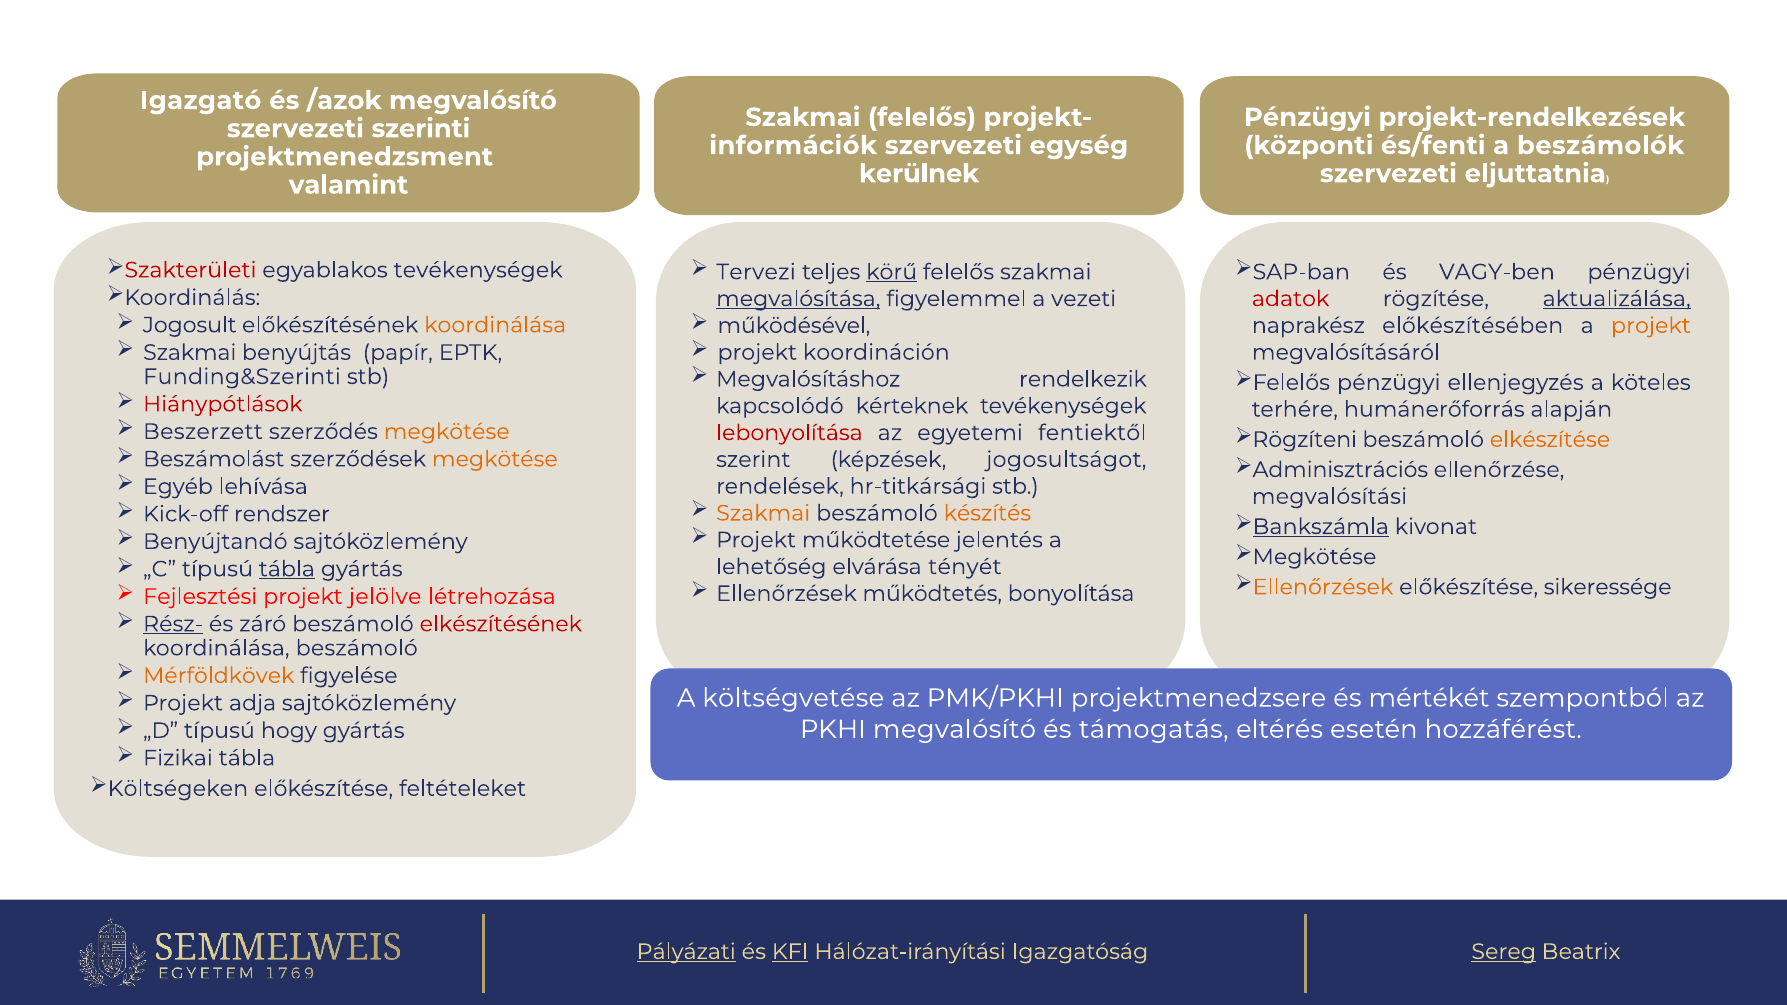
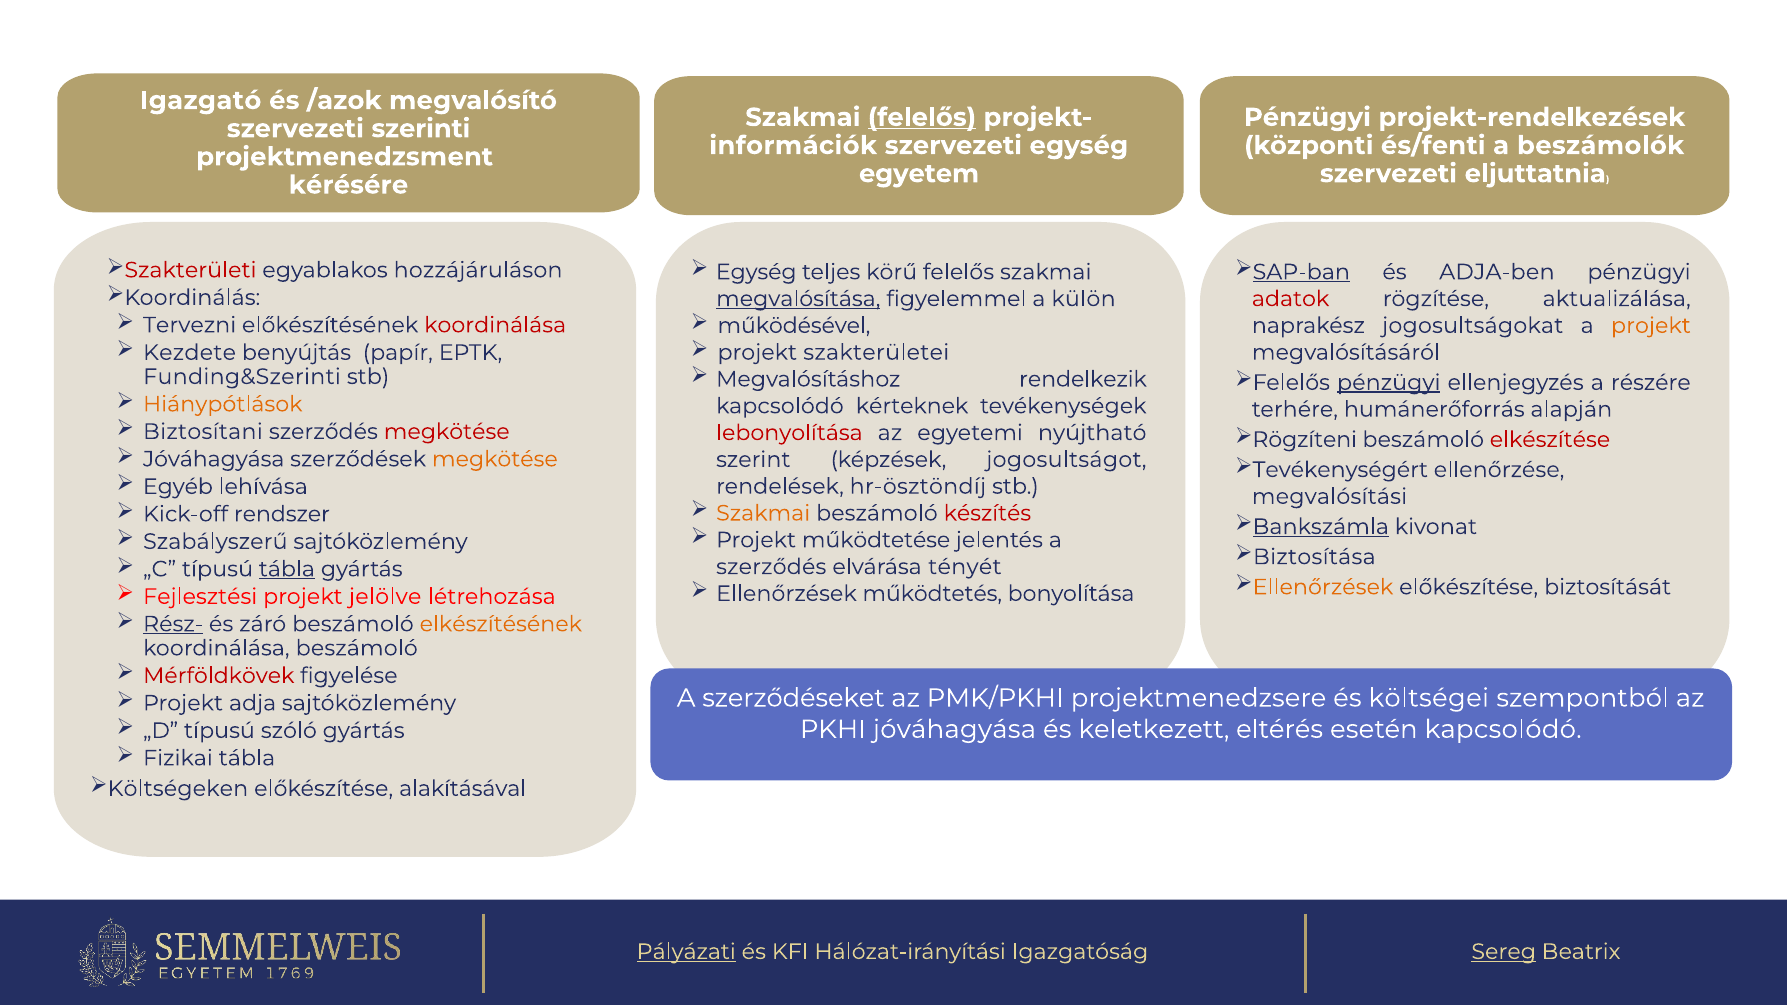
felelős underline: none -> present (922, 117)
kerülnek: kerülnek -> egyetem (919, 174)
valamint: valamint -> kérésére (349, 185)
egyablakos tevékenységek: tevékenységek -> hozzájáruláson (478, 270)
Tervezi: Tervezi -> Egység (756, 272)
körű underline: present -> none (892, 272)
SAP-ban underline: none -> present (1301, 272)
VAGY-ben: VAGY-ben -> ADJA-ben (1497, 272)
vezeti: vezeti -> külön (1083, 299)
aktualizálása underline: present -> none (1617, 299)
Jogosult: Jogosult -> Tervezni (190, 325)
koordinálása colour: orange -> red (495, 325)
előkészítésében: előkészítésében -> jogosultságokat (1473, 326)
koordináción: koordináción -> szakterületei (876, 352)
Szakmai: Szakmai -> Kezdete (190, 353)
pénzügyi underline: none -> present (1389, 383)
köteles: köteles -> részére (1651, 383)
Hiánypótlások colour: red -> orange (223, 404)
Beszerzett: Beszerzett -> Biztosítani (203, 432)
megkötése colour: orange -> red (447, 432)
fentiektől: fentiektől -> nyújtható (1092, 433)
elkészítése colour: orange -> red (1550, 440)
Beszámolást: Beszámolást -> Jóváhagyása (214, 459)
Adminisztrációs: Adminisztrációs -> Tevékenységért (1340, 470)
hr-titkársági: hr-titkársági -> hr-ösztöndíj (918, 486)
készítés colour: orange -> red (987, 513)
Benyújtandó: Benyújtandó -> Szabályszerű (215, 542)
Megkötése: Megkötése -> Biztosítása (1314, 557)
lehetőség: lehetőség -> szerződés (771, 567)
sikeressége: sikeressége -> biztosítását (1608, 587)
elkészítésének colour: red -> orange (501, 624)
Mérföldkövek colour: orange -> red (219, 676)
költségvetése: költségvetése -> szerződéseket (793, 698)
mértékét: mértékét -> költségei (1429, 698)
hogy: hogy -> szóló (289, 731)
PKHI megvalósító: megvalósító -> jóváhagyása (954, 729)
támogatás: támogatás -> keletkezett (1154, 729)
esetén hozzáférést: hozzáférést -> kapcsolódó (1503, 729)
feltételeket: feltételeket -> alakításával (463, 789)
KFI underline: present -> none (790, 952)
